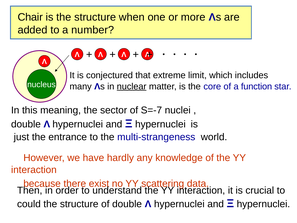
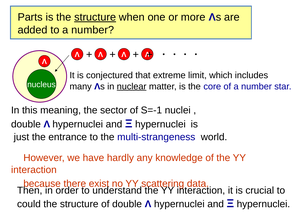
Chair: Chair -> Parts (30, 17)
structure underline: none -> present (95, 17)
of a function: function -> number (256, 86)
S=-7: S=-7 -> S=-1 (151, 110)
